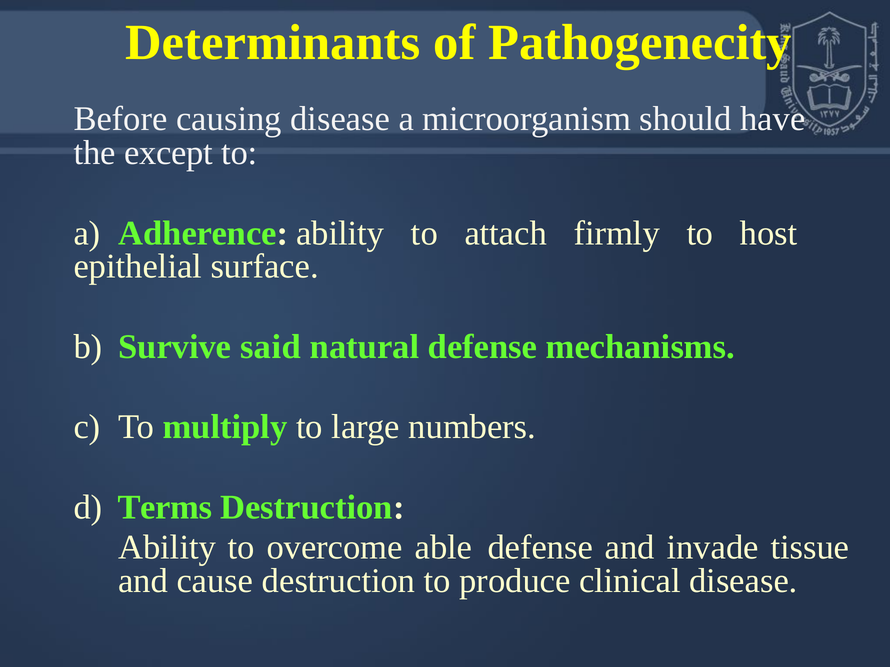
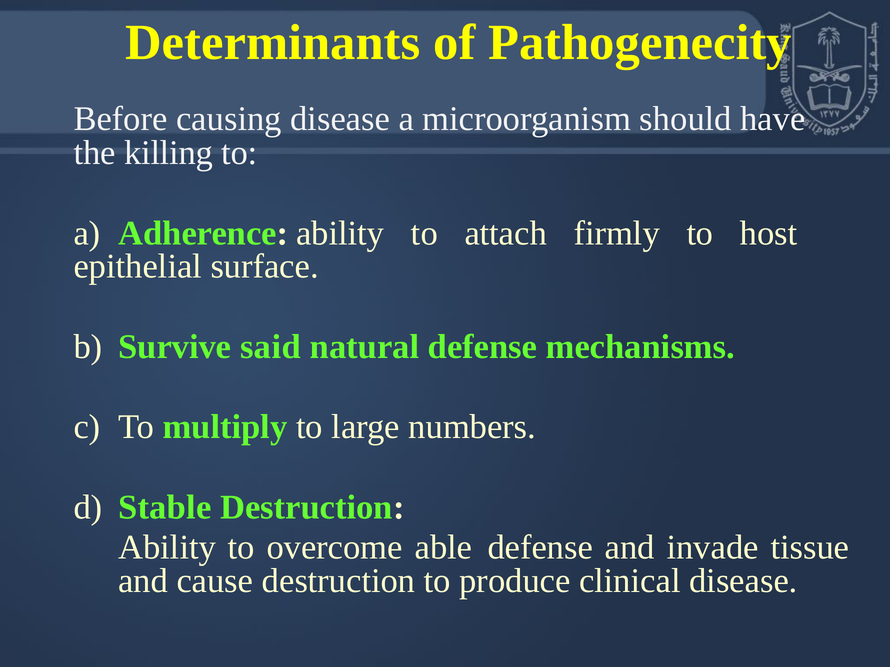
except: except -> killing (169, 153)
Terms: Terms -> Stable (165, 508)
